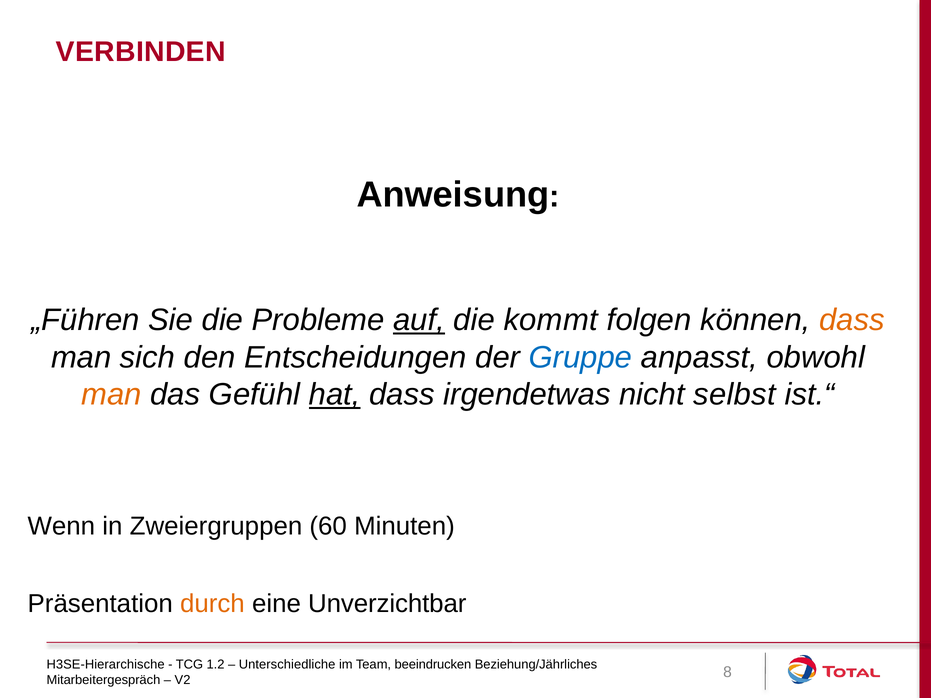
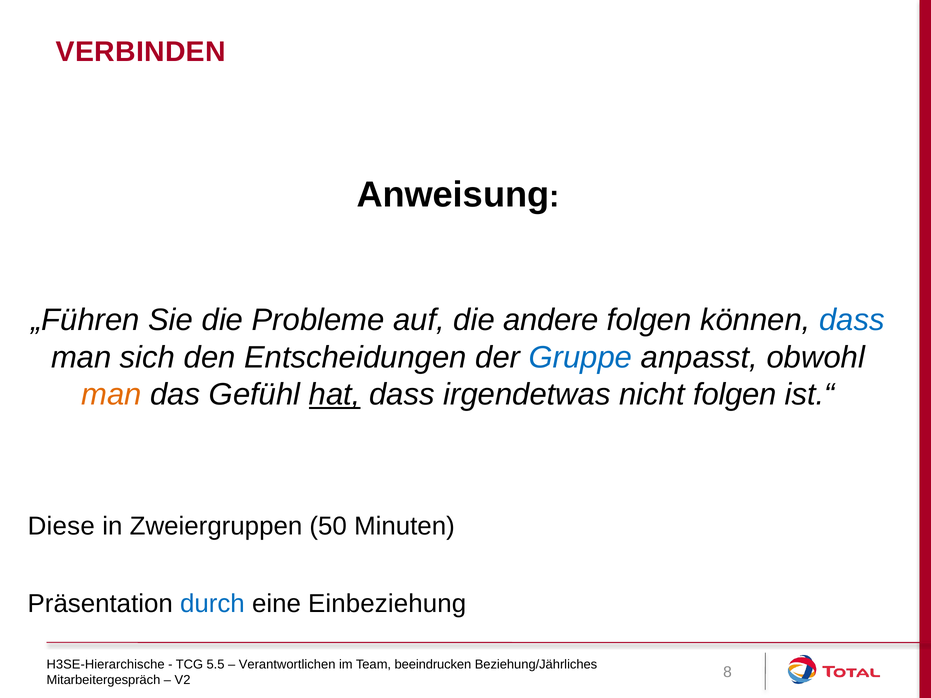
auf underline: present -> none (419, 320)
kommt: kommt -> andere (551, 320)
dass colour: orange -> blue (852, 320)
nicht selbst: selbst -> folgen (735, 395)
Wenn: Wenn -> Diese (61, 526)
60: 60 -> 50 (328, 526)
durch colour: orange -> blue (212, 604)
Unverzichtbar: Unverzichtbar -> Einbeziehung (387, 604)
1.2: 1.2 -> 5.5 (215, 665)
Unterschiedliche: Unterschiedliche -> Verantwortlichen (287, 665)
